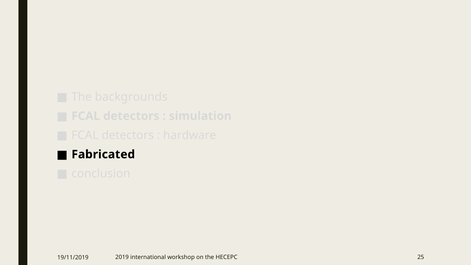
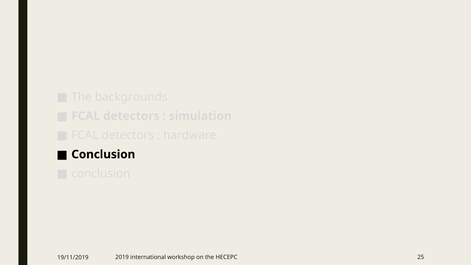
Fabricated: Fabricated -> Conclusion (103, 154)
